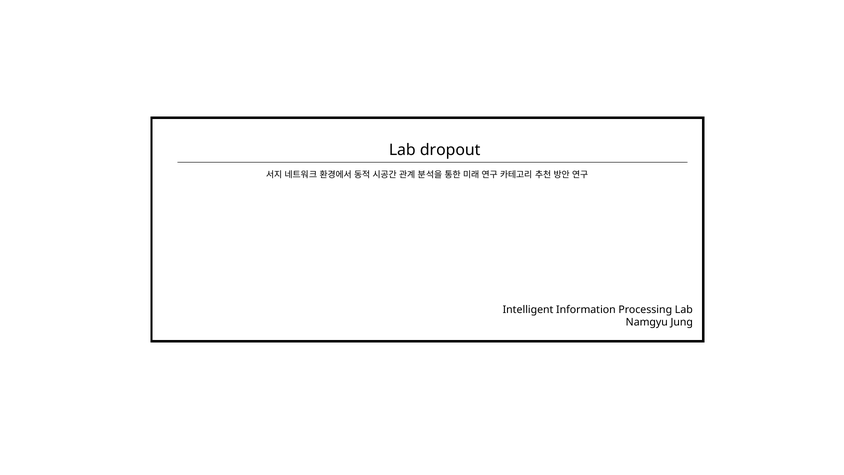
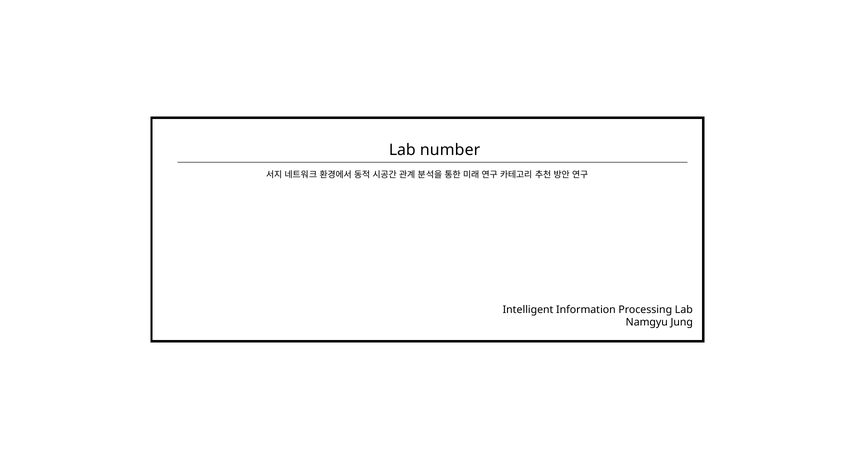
dropout: dropout -> number (450, 150)
